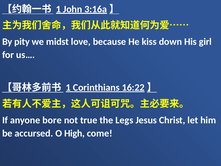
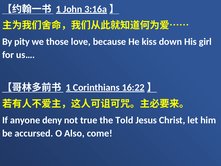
midst: midst -> those (57, 42)
bore: bore -> deny (52, 120)
Legs: Legs -> Told (124, 120)
High: High -> Also (74, 133)
